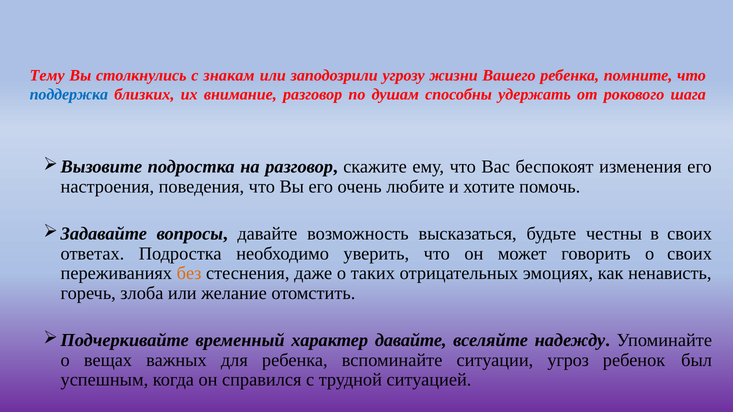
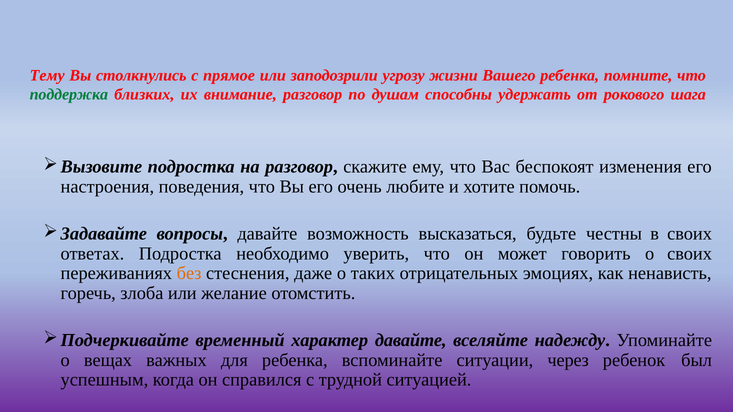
знакам: знакам -> прямое (229, 75)
поддержка colour: blue -> green (69, 95)
угроз: угроз -> через (568, 360)
